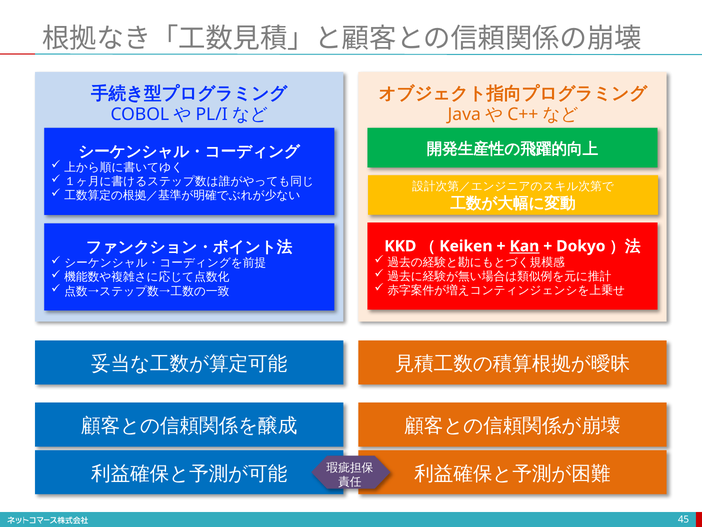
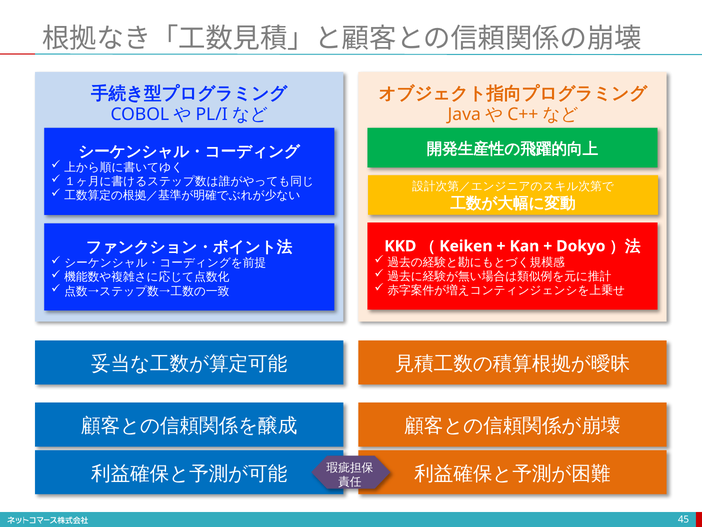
Kan underline: present -> none (524, 246)
